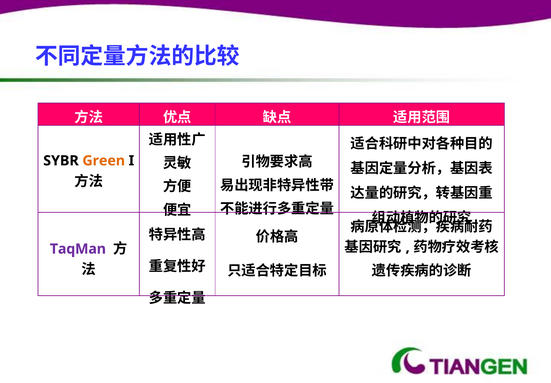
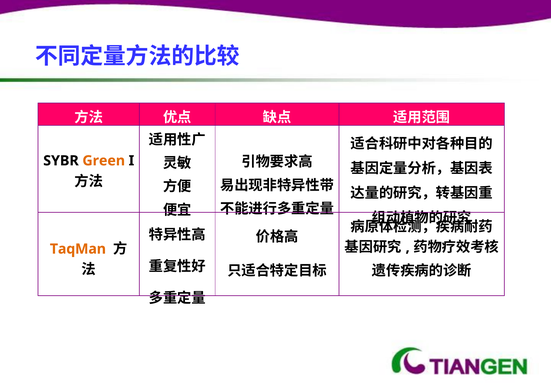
TaqMan colour: purple -> orange (78, 249)
